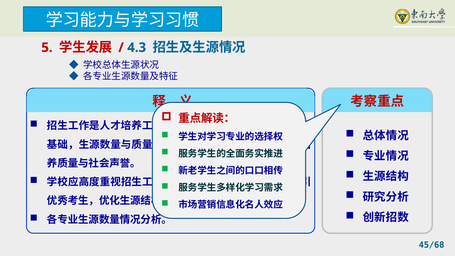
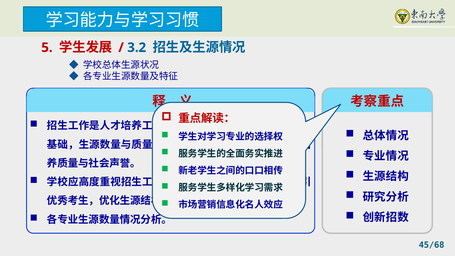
4.3: 4.3 -> 3.2 (137, 48)
